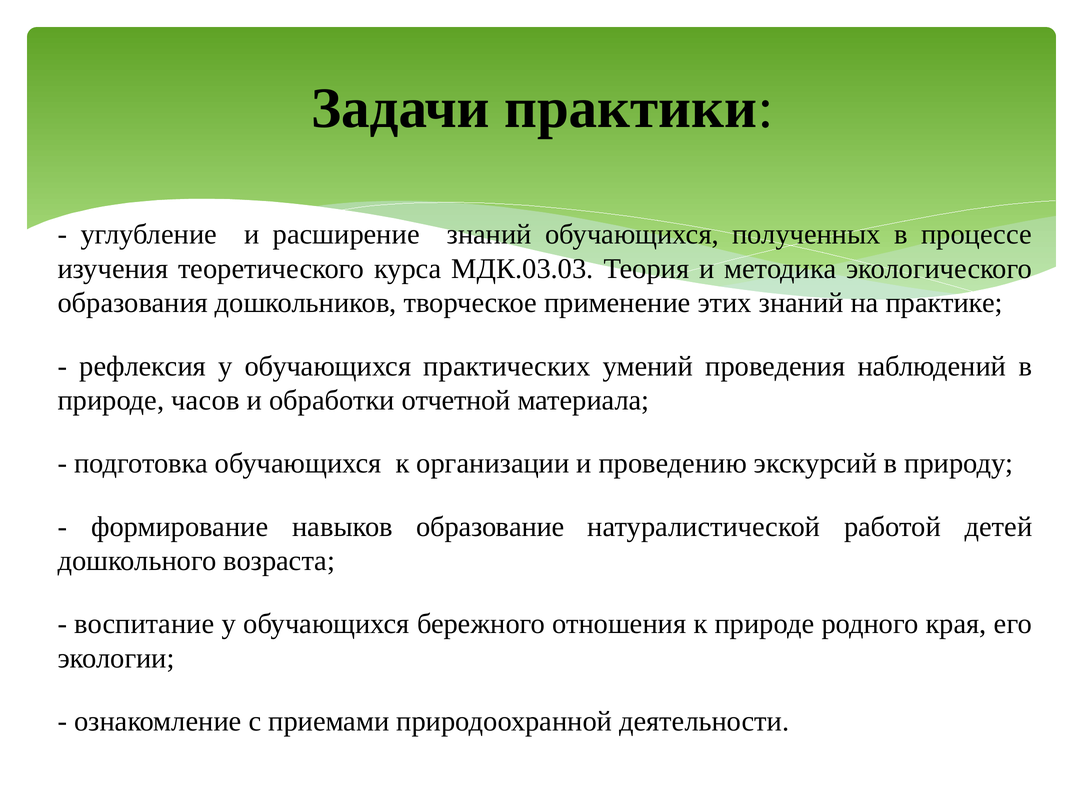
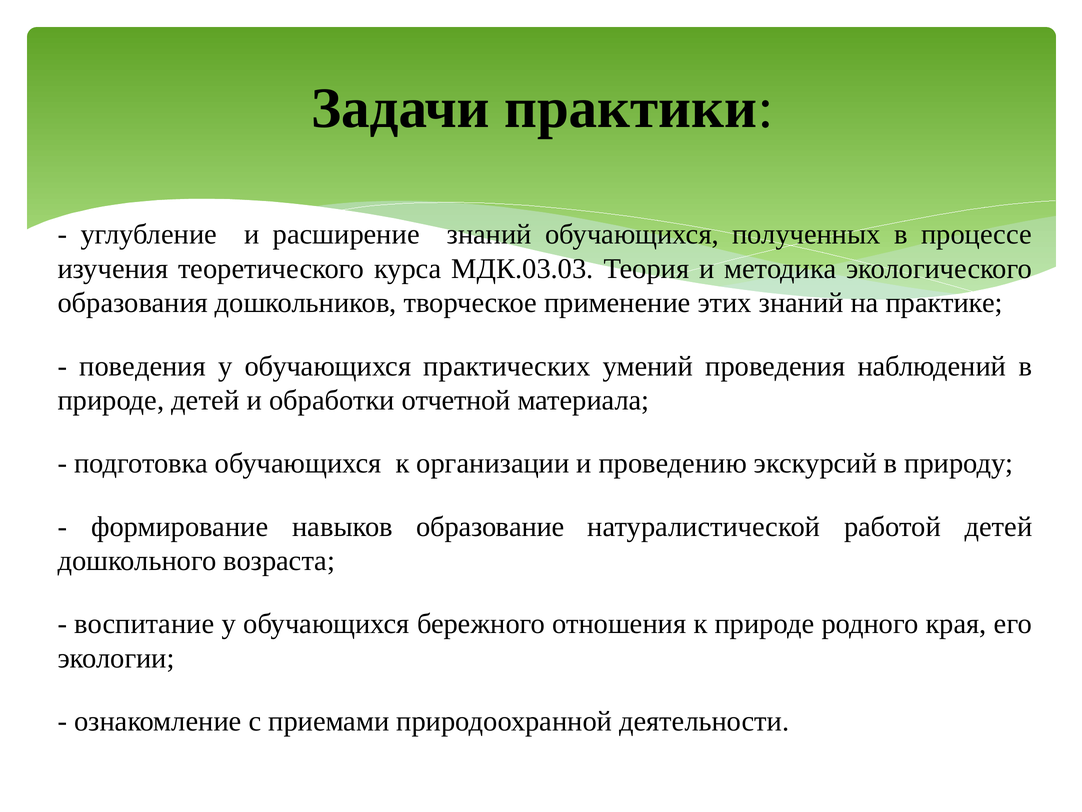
рефлексия: рефлексия -> поведения (143, 366)
природе часов: часов -> детей (205, 400)
